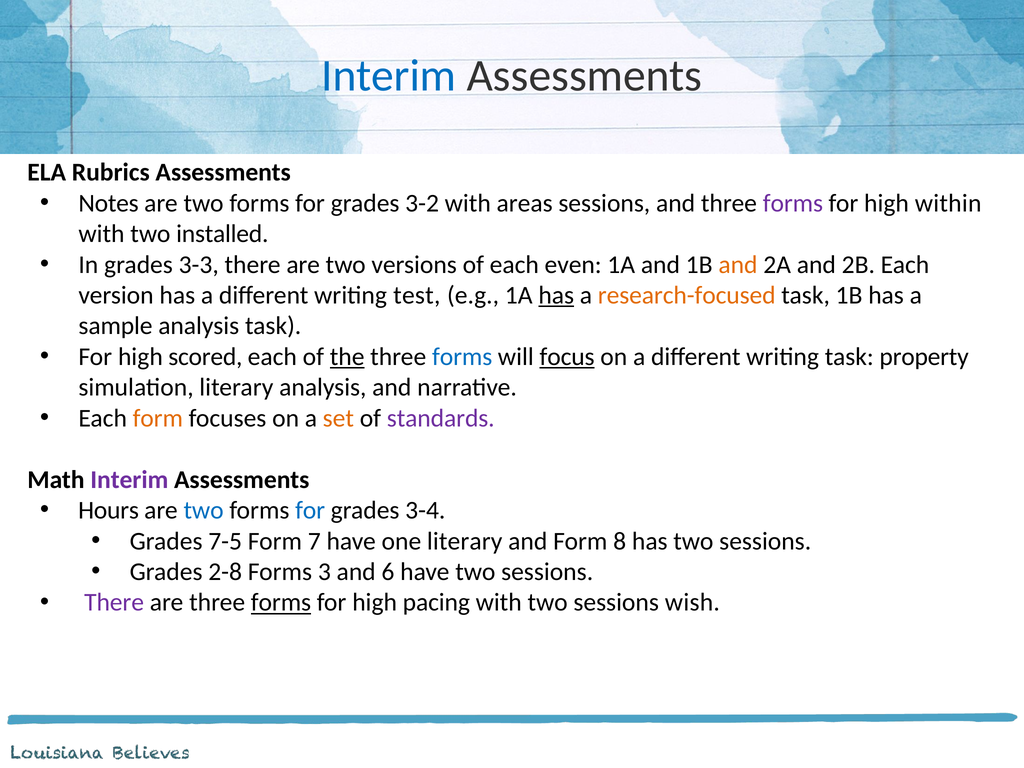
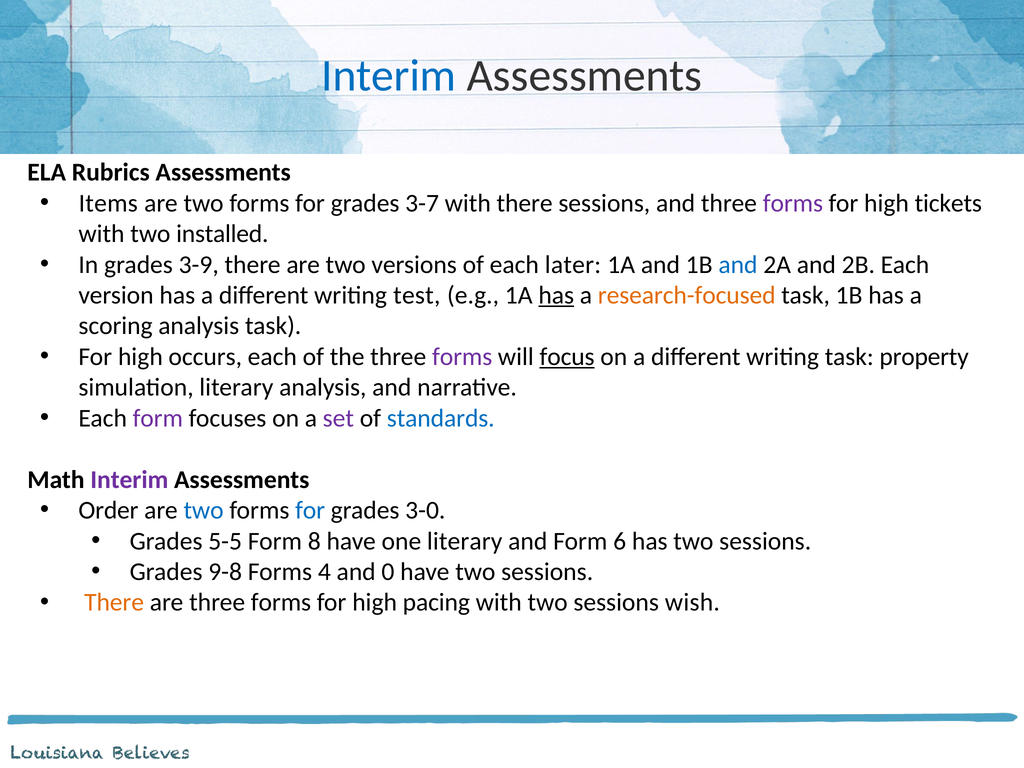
Notes: Notes -> Items (108, 203)
3-2: 3-2 -> 3-7 (422, 203)
with areas: areas -> there (525, 203)
within: within -> tickets (948, 203)
3-3: 3-3 -> 3-9 (199, 265)
even: even -> later (573, 265)
and colour: orange -> blue (738, 265)
sample: sample -> scoring (116, 326)
scored: scored -> occurs (205, 357)
the underline: present -> none (347, 357)
forms colour: blue -> purple (462, 357)
form colour: orange -> purple (158, 418)
set colour: orange -> purple (338, 418)
standards colour: purple -> blue (441, 418)
Hours: Hours -> Order (109, 510)
3-4: 3-4 -> 3-0 (425, 510)
7-5: 7-5 -> 5-5 (225, 541)
7: 7 -> 8 (314, 541)
8: 8 -> 6 (620, 541)
2-8: 2-8 -> 9-8 (225, 572)
3: 3 -> 4 (324, 572)
6: 6 -> 0 (388, 572)
There colour: purple -> orange (114, 603)
forms underline: present -> none (281, 603)
